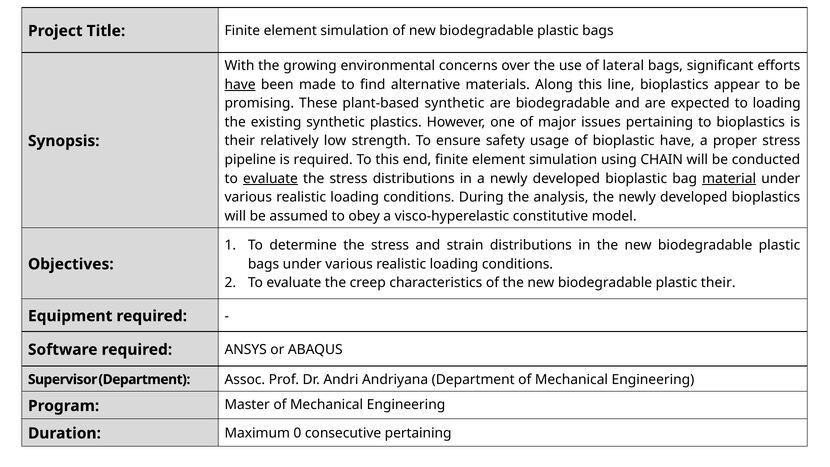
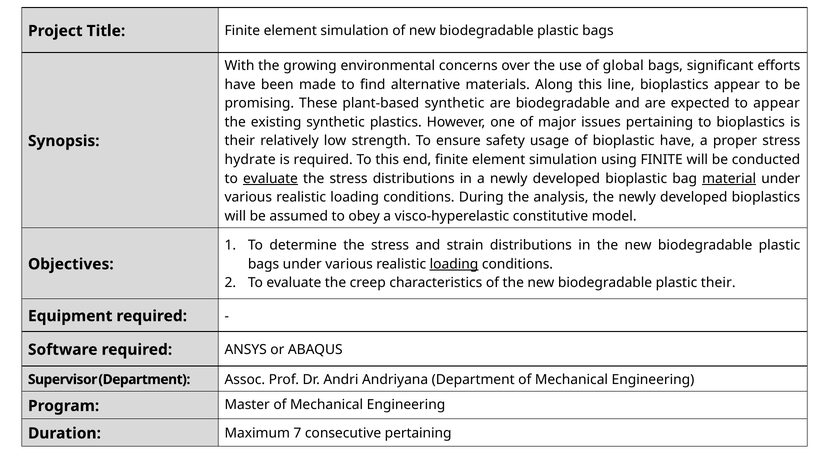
lateral: lateral -> global (623, 66)
have underline: present -> none (240, 85)
to loading: loading -> appear (777, 103)
pipeline: pipeline -> hydrate (250, 160)
using CHAIN: CHAIN -> FINITE (662, 160)
loading underline: none -> present (454, 264)
0: 0 -> 7 (297, 433)
